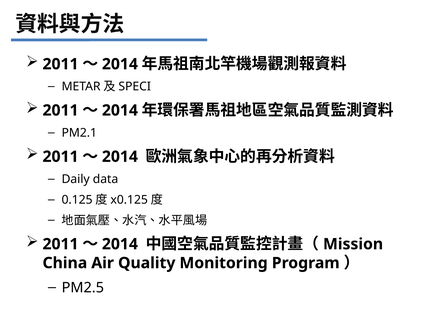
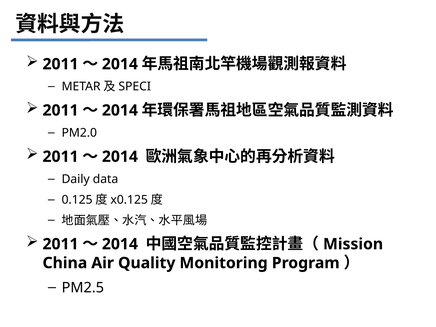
PM2.1: PM2.1 -> PM2.0 (79, 133)
